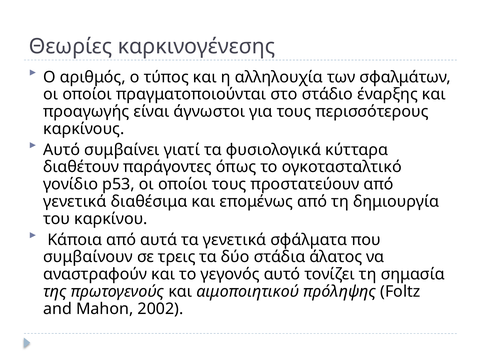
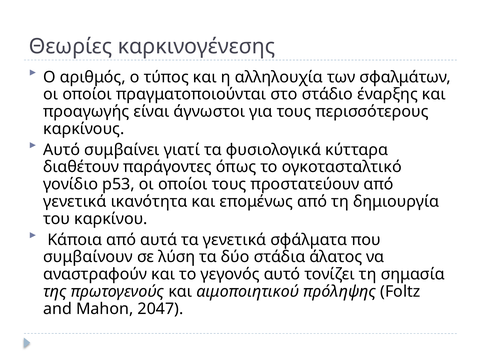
διαθέσιμα: διαθέσιμα -> ικανότητα (149, 202)
τρεις: τρεις -> λύση (177, 258)
2002: 2002 -> 2047 (160, 309)
